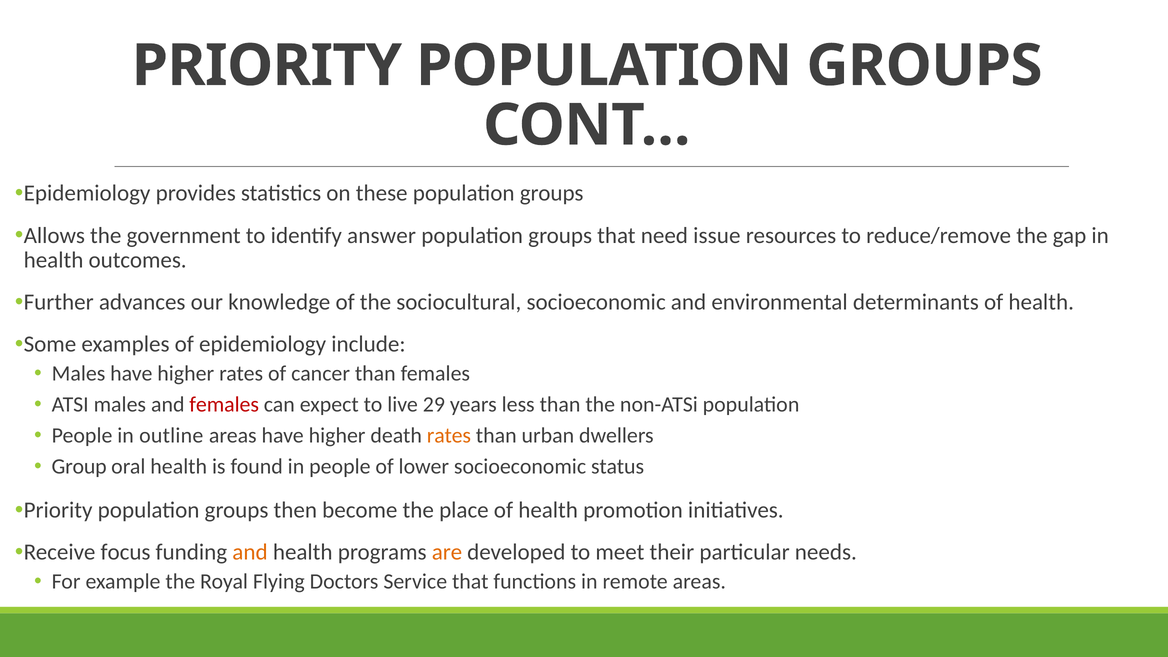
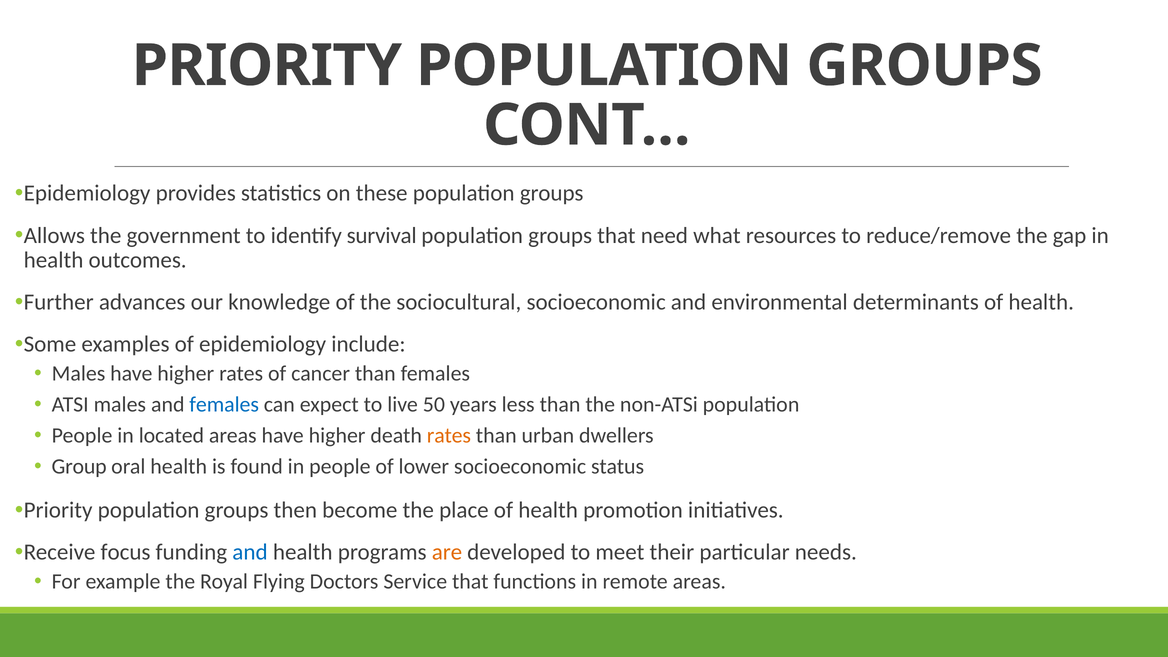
answer: answer -> survival (382, 235)
issue: issue -> what (717, 235)
females colour: red -> blue (224, 405)
29: 29 -> 50 (434, 405)
outline: outline -> located (171, 436)
and colour: orange -> blue (250, 552)
